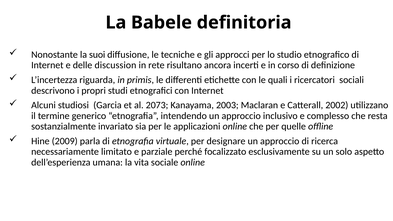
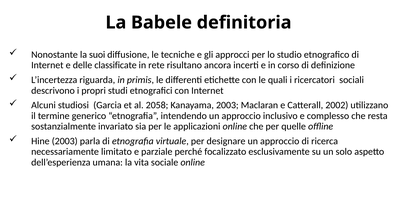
discussion: discussion -> classificate (116, 65)
2073: 2073 -> 2058 (157, 105)
Hine 2009: 2009 -> 2003 (65, 141)
